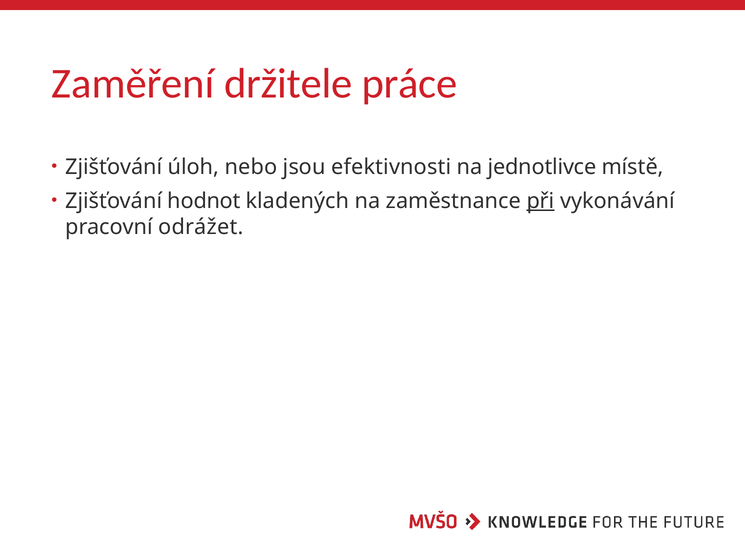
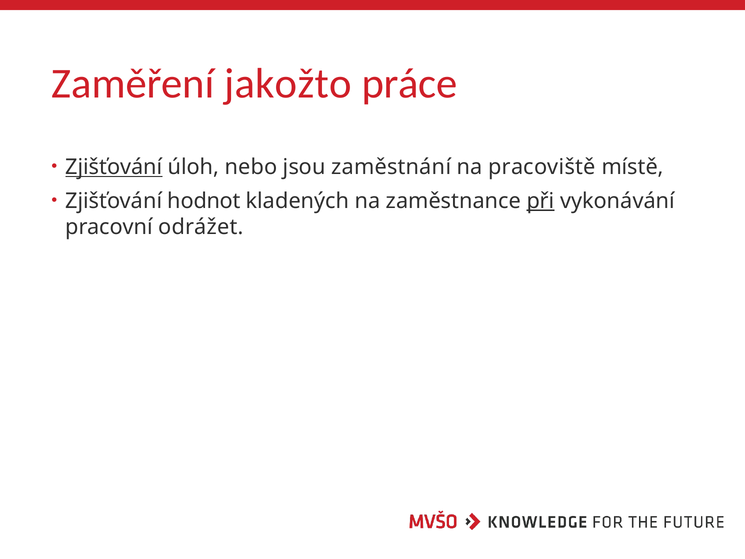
držitele: držitele -> jakožto (288, 83)
Zjišťování underline: none -> present (114, 167)
efektivnosti: efektivnosti -> zaměstnání (391, 167)
jednotlivce: jednotlivce -> pracoviště (542, 167)
